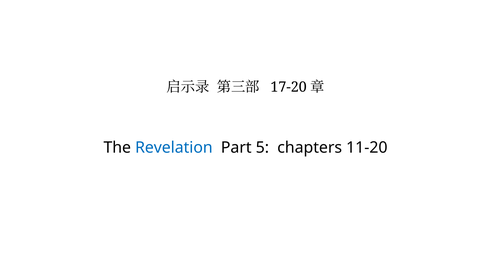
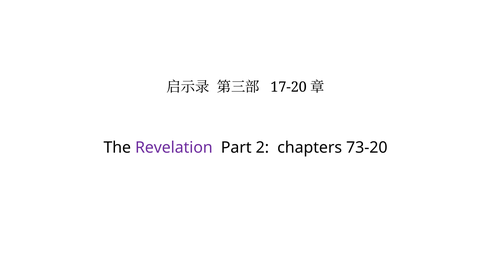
Revelation colour: blue -> purple (174, 148)
5: 5 -> 2 (262, 148)
11-20: 11-20 -> 73-20 (367, 148)
